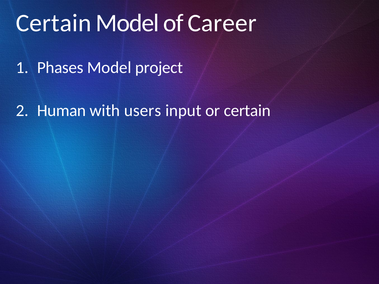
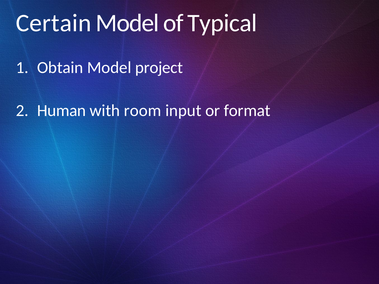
Career: Career -> Typical (222, 23)
Phases: Phases -> Obtain (60, 68)
users: users -> room (143, 111)
or certain: certain -> format (247, 111)
